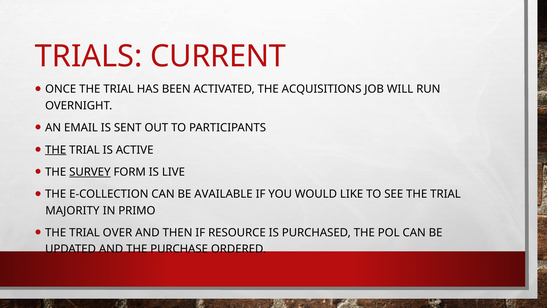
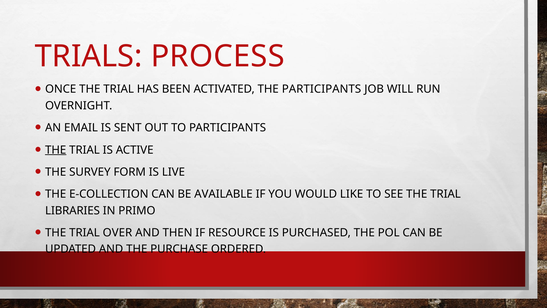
CURRENT: CURRENT -> PROCESS (218, 56)
THE ACQUISITIONS: ACQUISITIONS -> PARTICIPANTS (322, 89)
SURVEY underline: present -> none (90, 172)
MAJORITY: MAJORITY -> LIBRARIES (73, 210)
